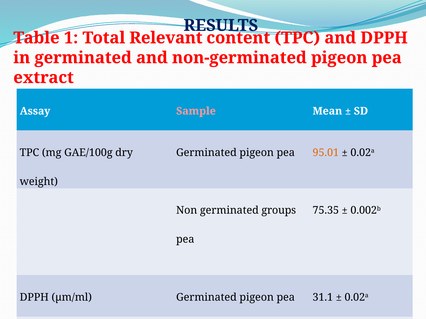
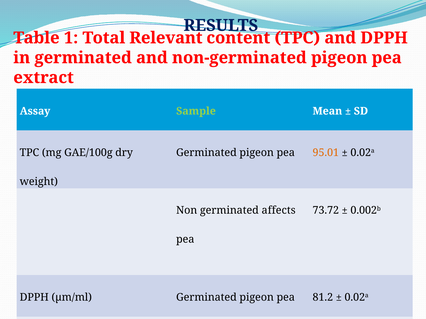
Sample colour: pink -> light green (196, 111)
groups: groups -> affects (279, 211)
75.35: 75.35 -> 73.72 (326, 211)
31.1: 31.1 -> 81.2 (323, 298)
